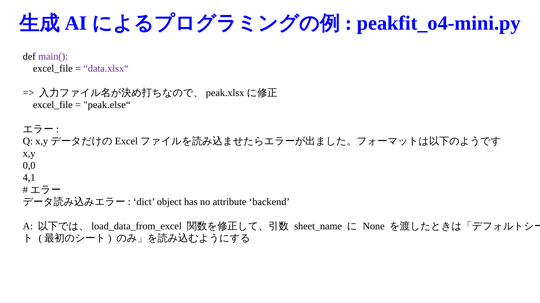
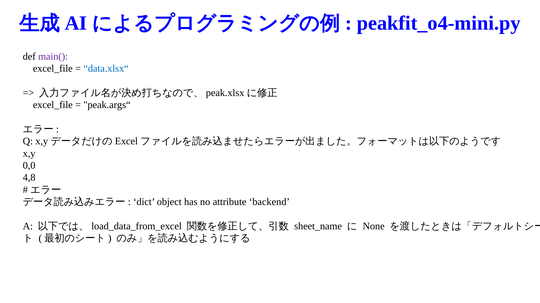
data.xlsx“ colour: purple -> blue (106, 69)
peak.else“: peak.else“ -> peak.args“ (107, 105)
4,1: 4,1 -> 4,8 (29, 178)
